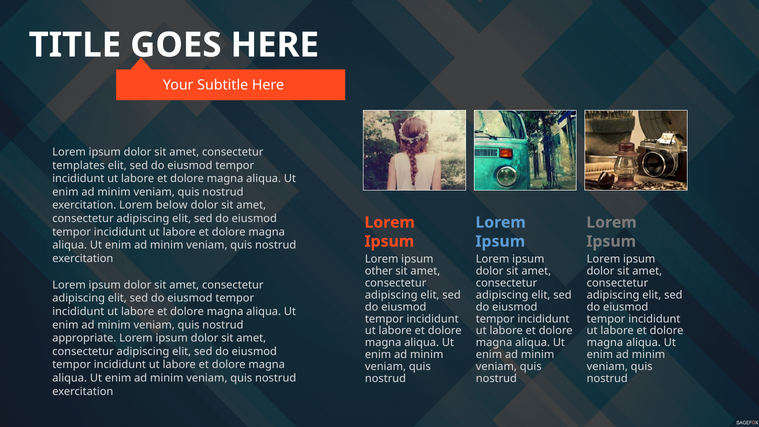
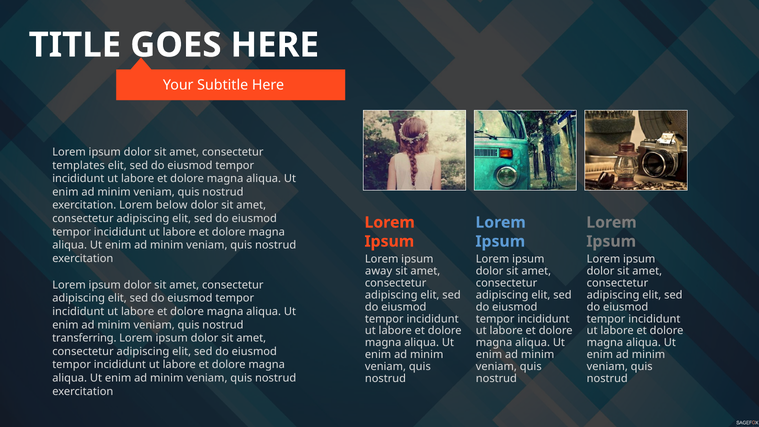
other: other -> away (379, 271)
appropriate: appropriate -> transferring (84, 338)
